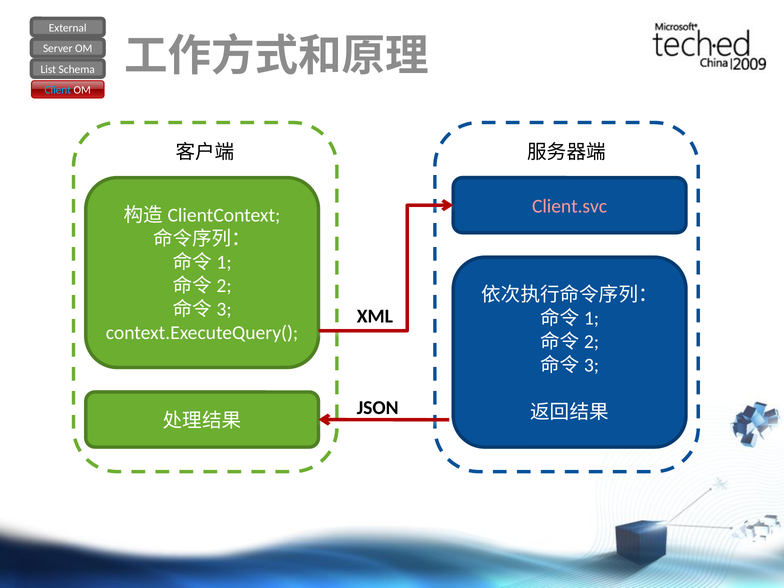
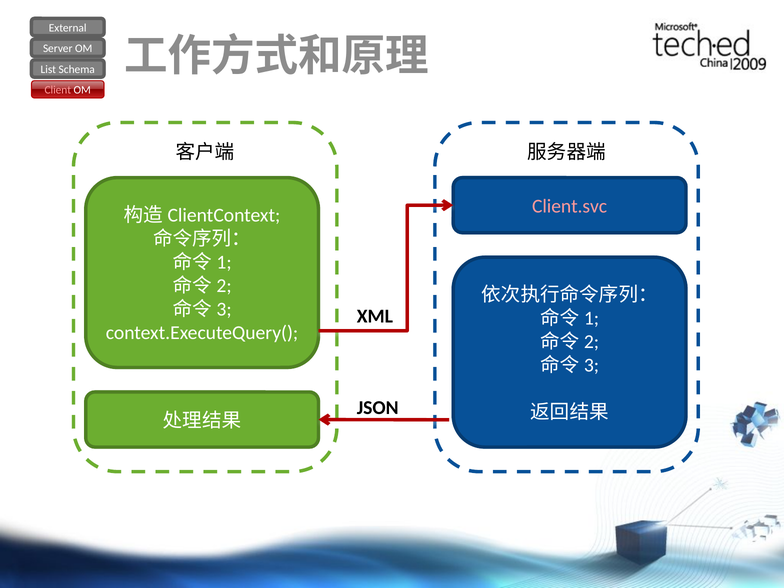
Client colour: light blue -> pink (58, 90)
